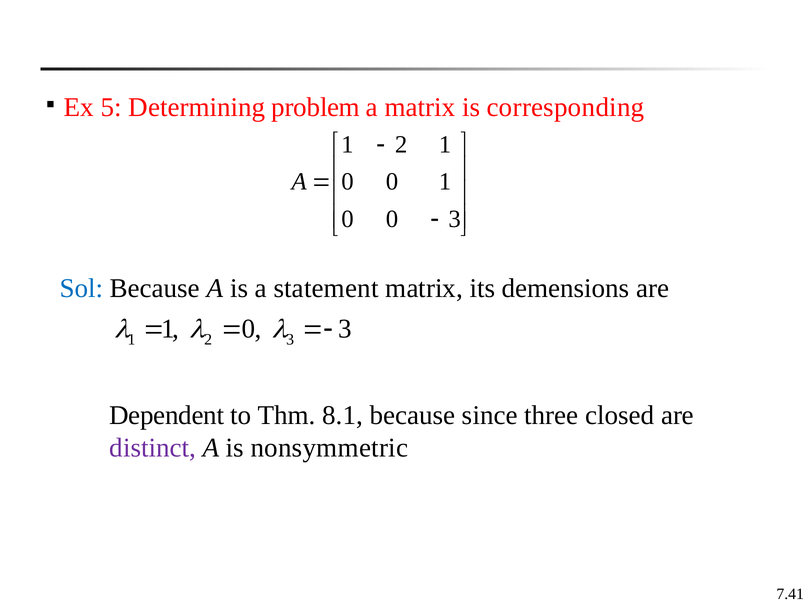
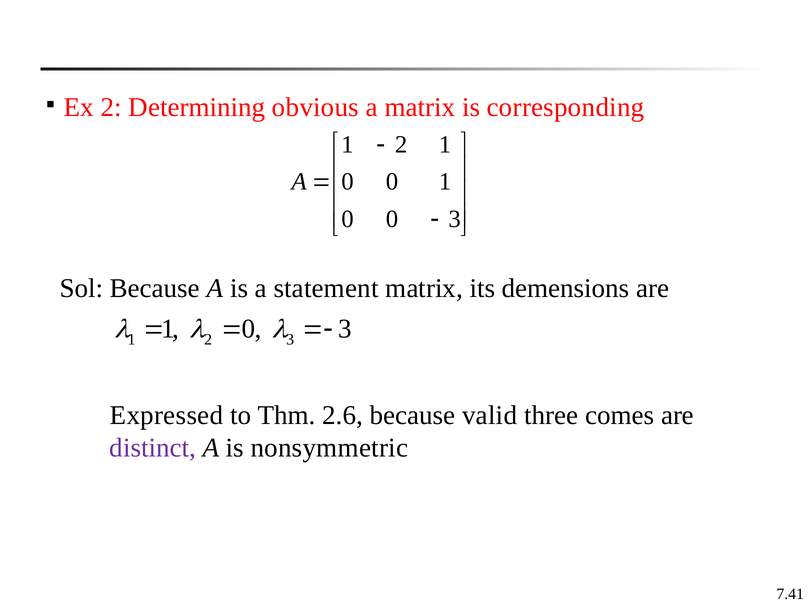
Ex 5: 5 -> 2 (111, 107)
problem: problem -> obvious (316, 107)
Sol colour: blue -> black (81, 289)
Dependent: Dependent -> Expressed (166, 415)
8.1: 8.1 -> 2.6 (343, 415)
since: since -> valid (490, 415)
closed: closed -> comes (620, 415)
